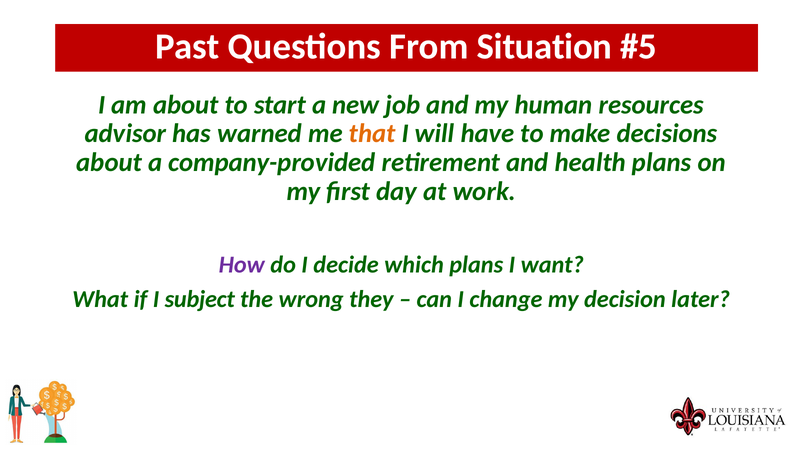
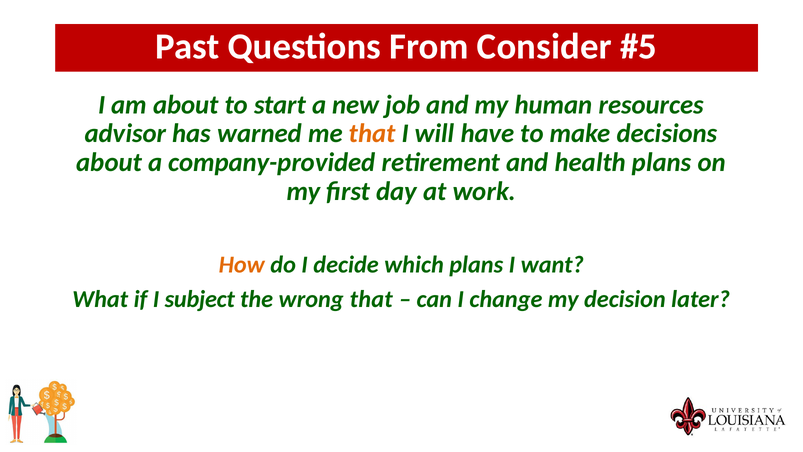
Situation: Situation -> Consider (544, 47)
How colour: purple -> orange (242, 265)
wrong they: they -> that (371, 299)
